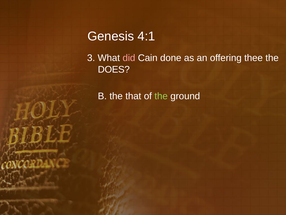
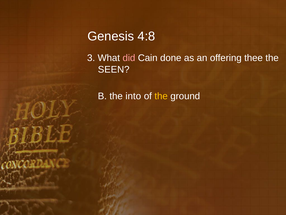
4:1: 4:1 -> 4:8 (146, 36)
DOES: DOES -> SEEN (114, 69)
that: that -> into (133, 96)
the colour: light green -> yellow (161, 96)
